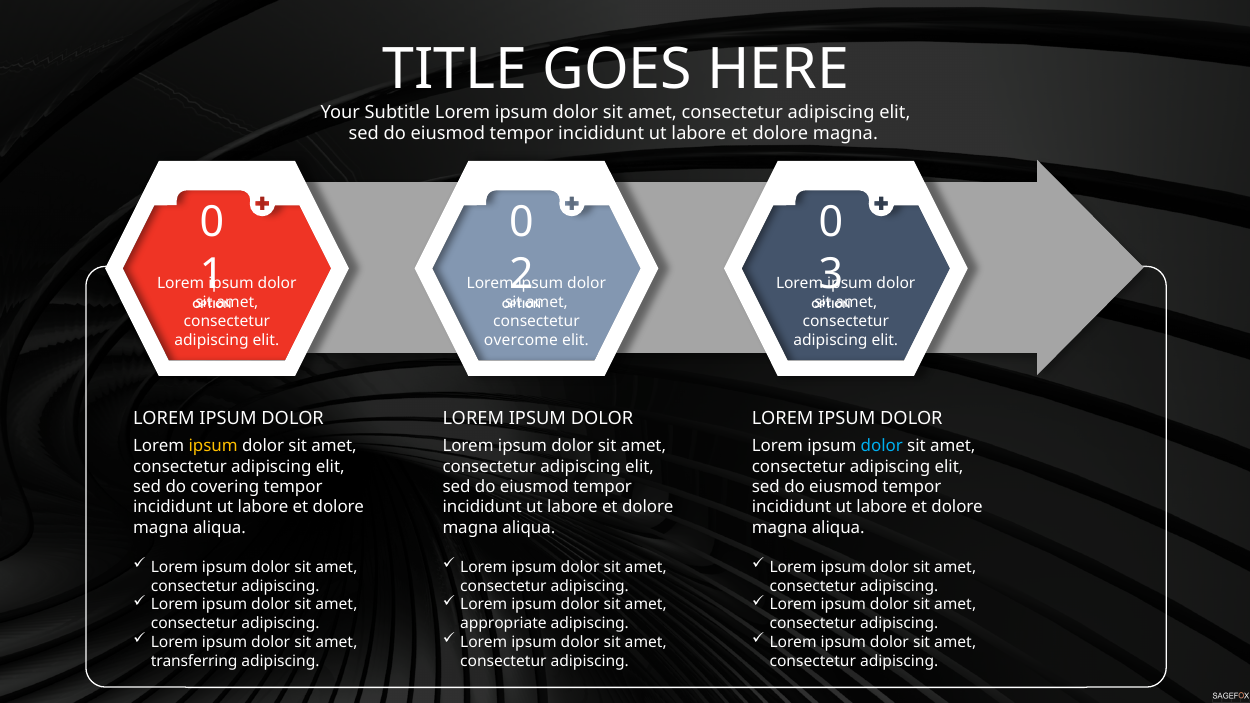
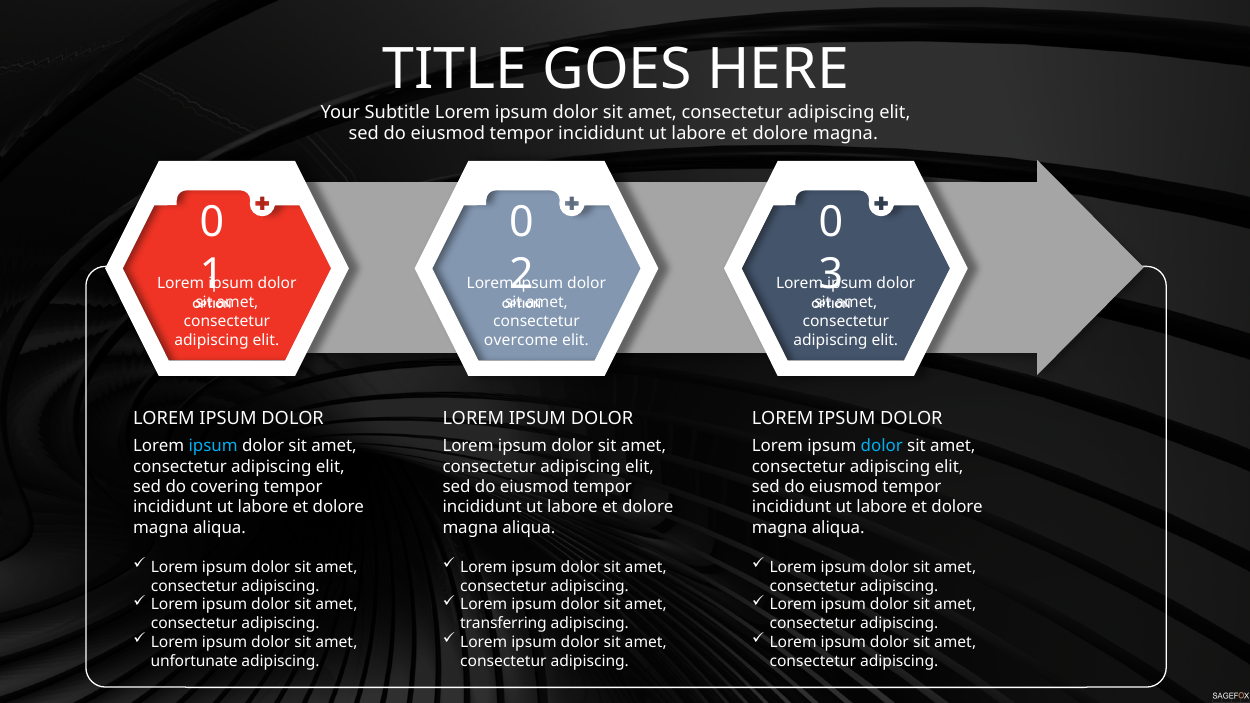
ipsum colour: yellow -> light blue (213, 446)
appropriate: appropriate -> transferring (503, 624)
transferring: transferring -> unfortunate (194, 661)
